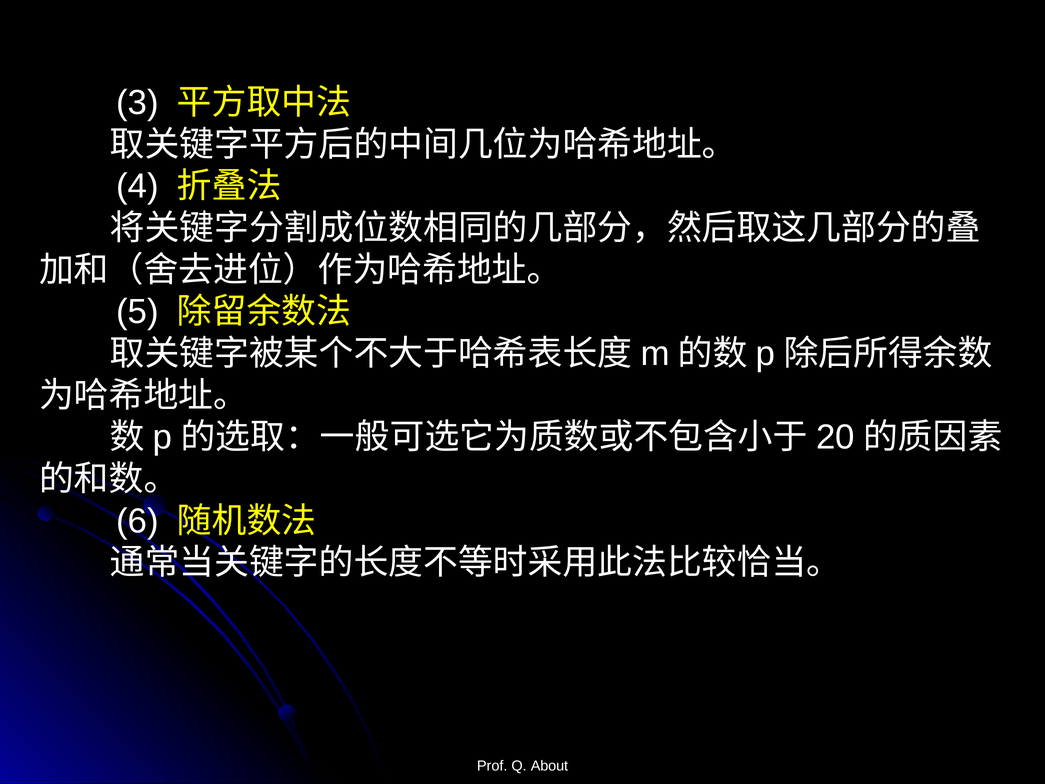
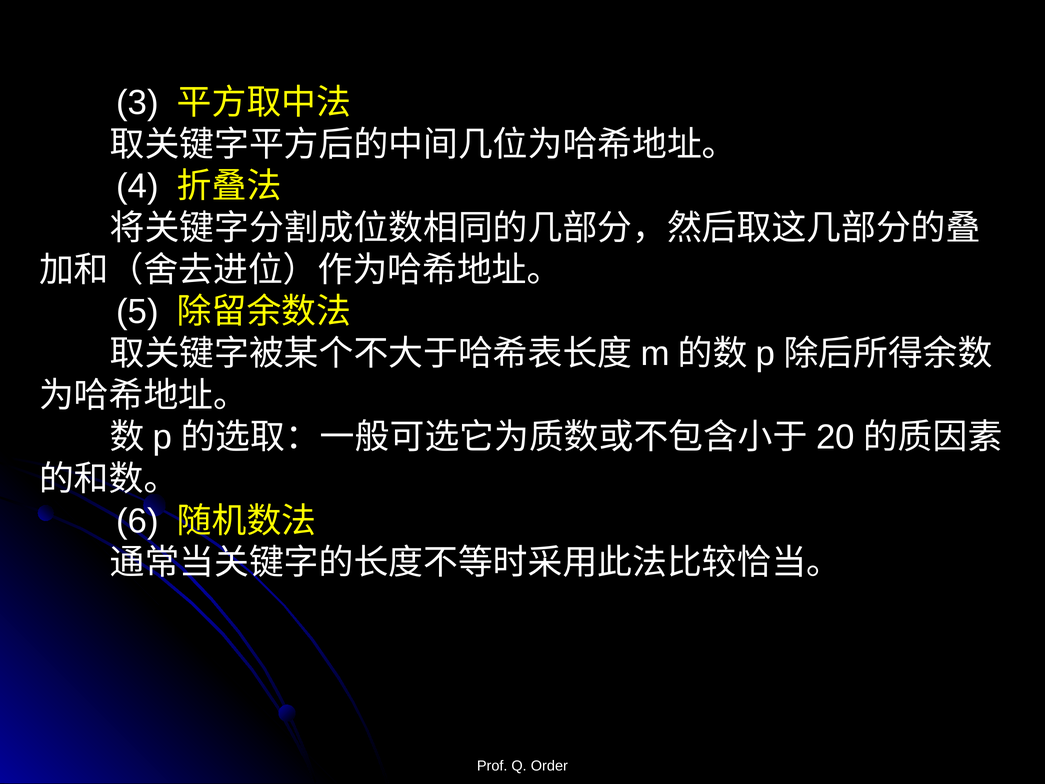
About: About -> Order (549, 766)
